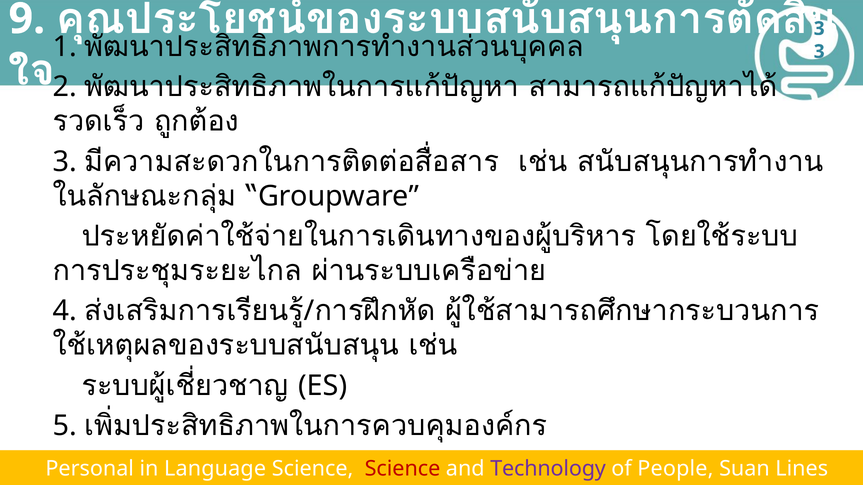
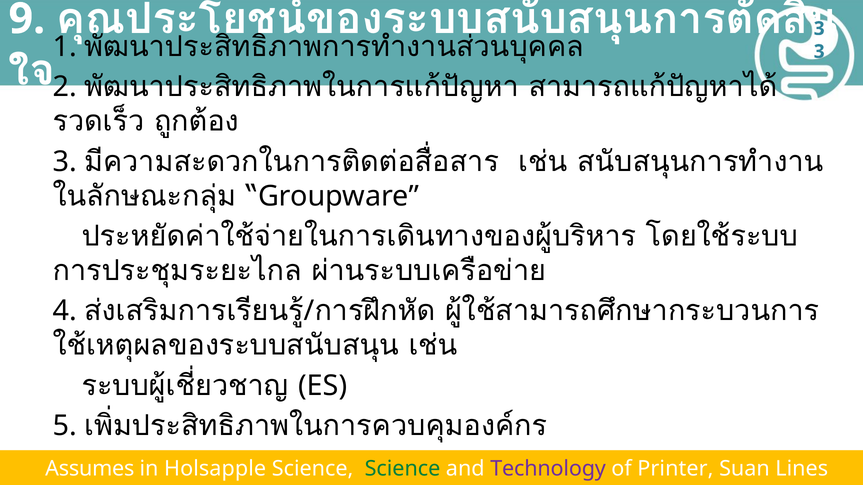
Personal: Personal -> Assumes (90, 469)
Language: Language -> Holsapple (215, 469)
Science colour: red -> green (402, 469)
People: People -> Printer (675, 469)
